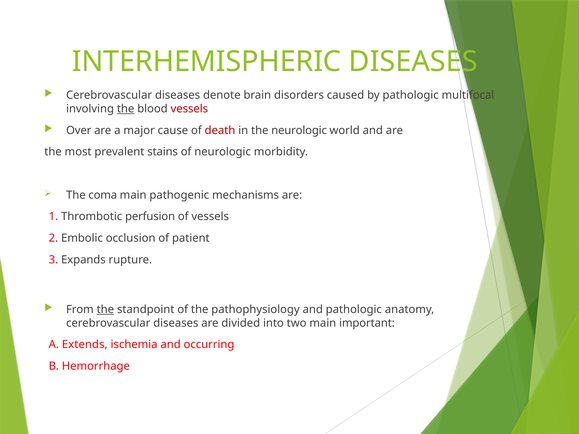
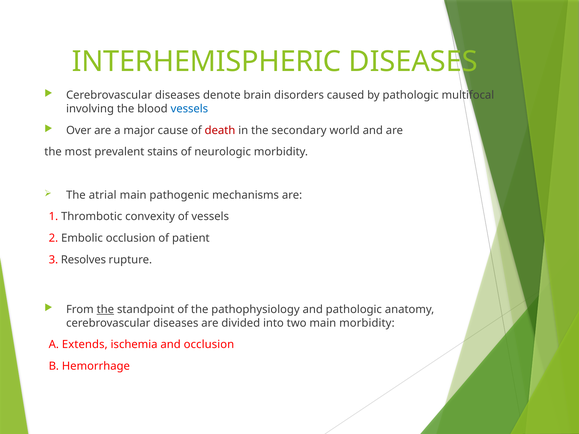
the underline: present -> none (126, 109)
vessels colour: red -> blue (189, 109)
the neurologic: neurologic -> secondary (299, 130)
coma: coma -> atrial (103, 195)
perfusion: perfusion -> convexity (150, 217)
Expands: Expands -> Resolves (83, 260)
main important: important -> morbidity (367, 323)
and occurring: occurring -> occlusion (209, 345)
